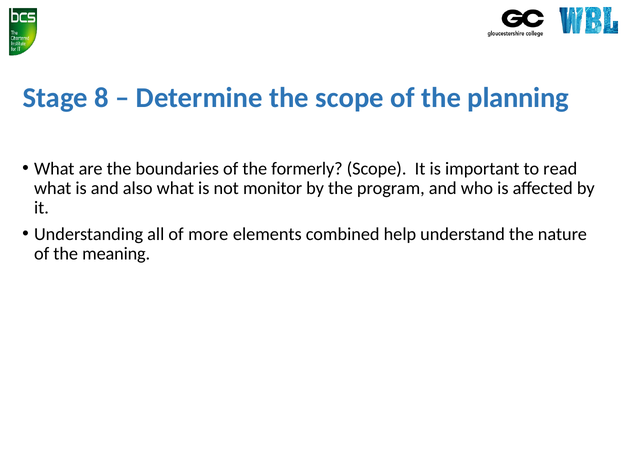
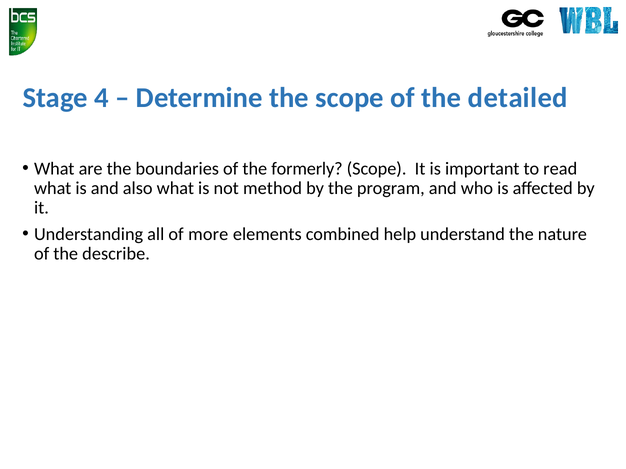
8: 8 -> 4 (101, 98)
planning: planning -> detailed (518, 98)
monitor: monitor -> method (273, 188)
meaning: meaning -> describe (116, 254)
